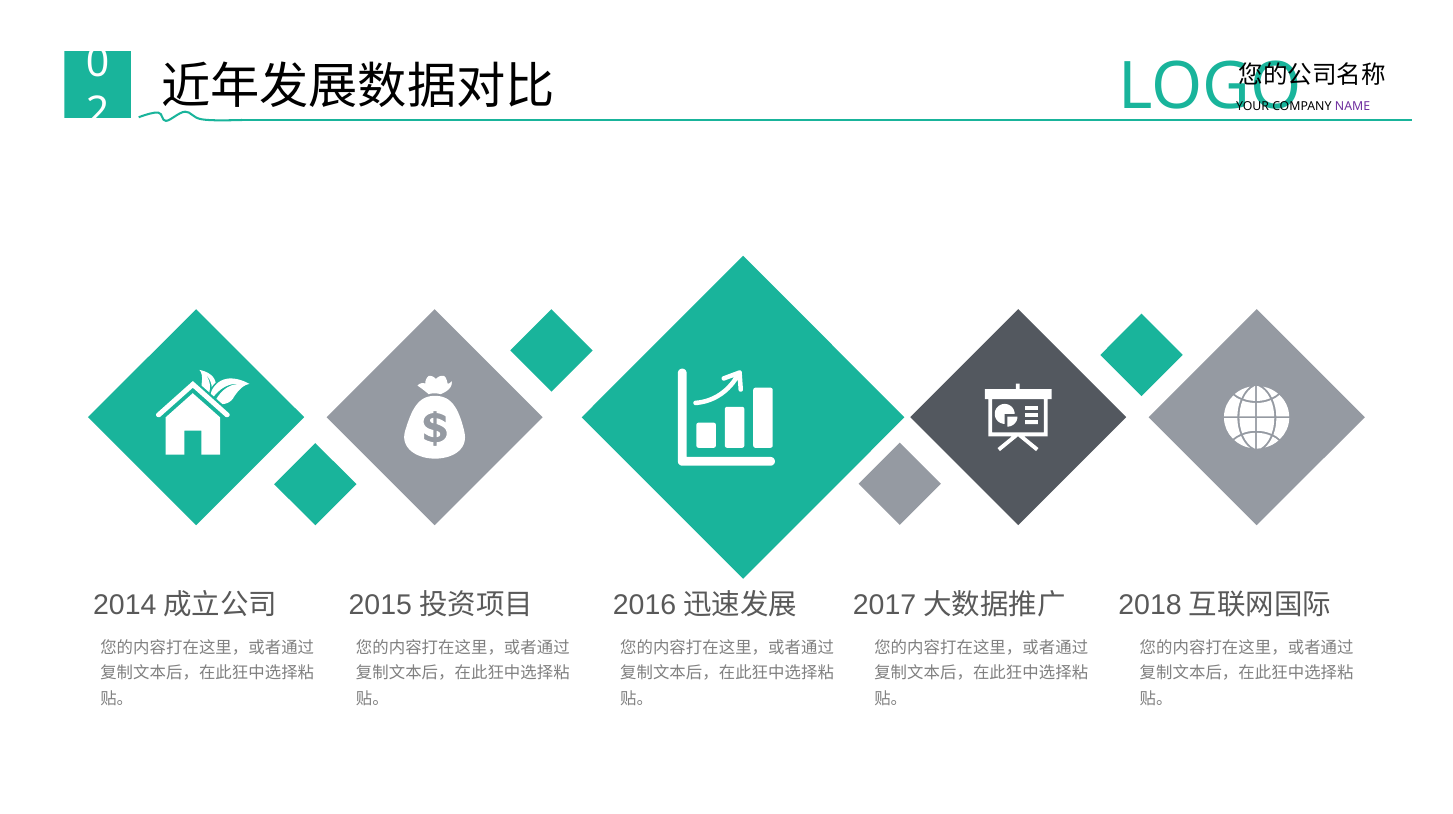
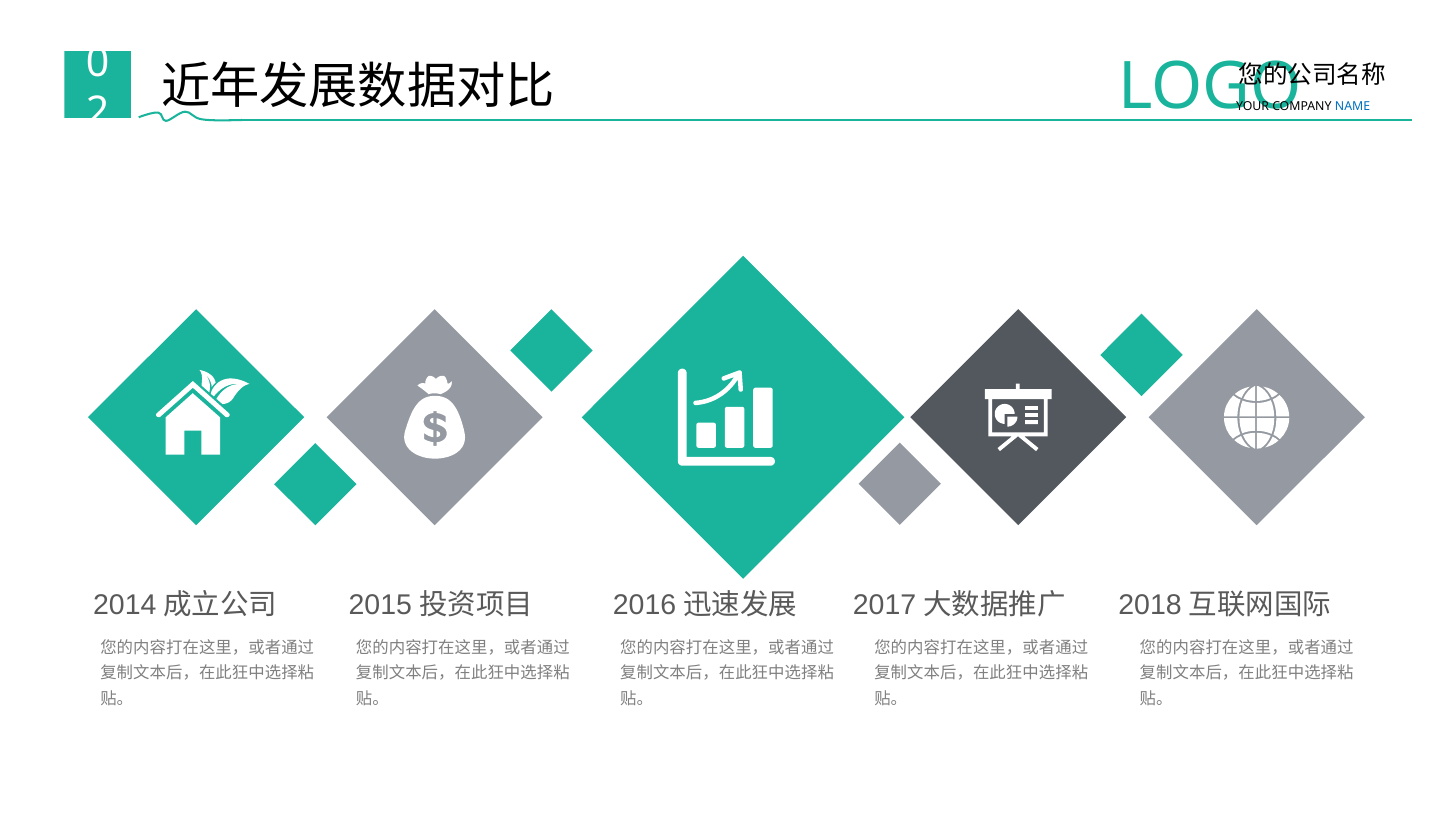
NAME colour: purple -> blue (1353, 107)
